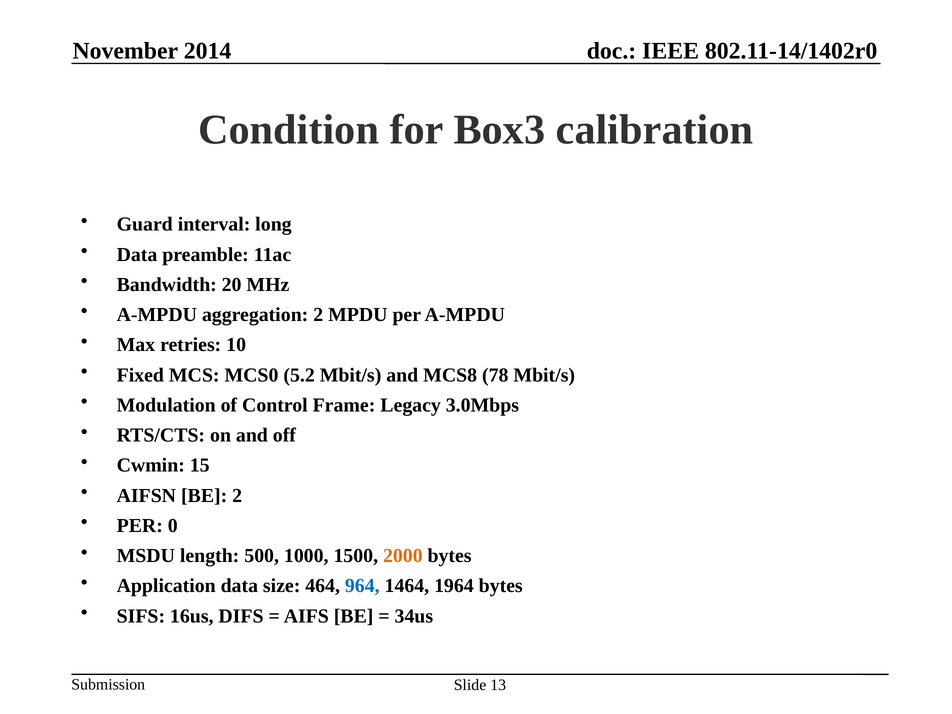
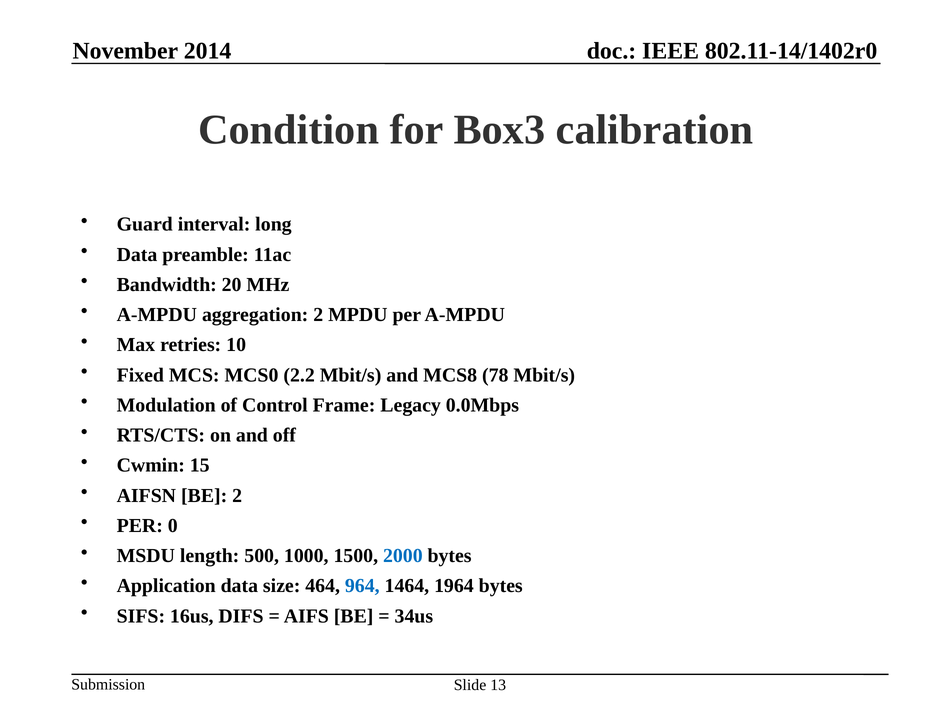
5.2: 5.2 -> 2.2 (299, 375)
3.0Mbps: 3.0Mbps -> 0.0Mbps (482, 405)
2000 colour: orange -> blue (403, 556)
